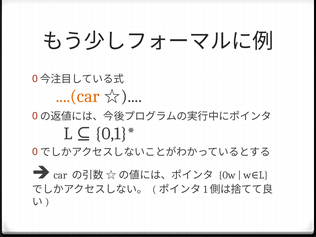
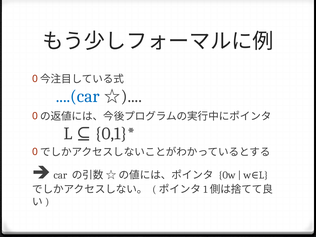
....(car colour: orange -> blue (78, 96)
